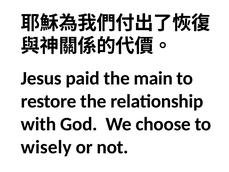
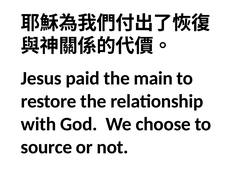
wisely: wisely -> source (46, 147)
